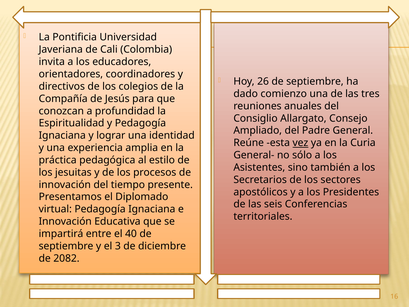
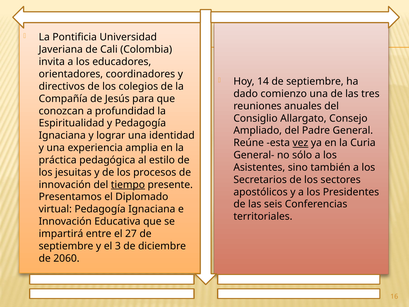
26: 26 -> 14 (263, 81)
tiempo underline: none -> present (128, 184)
40: 40 -> 27 (131, 234)
2082: 2082 -> 2060 (66, 258)
